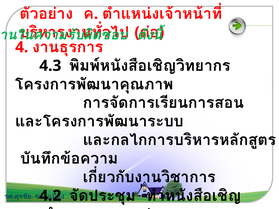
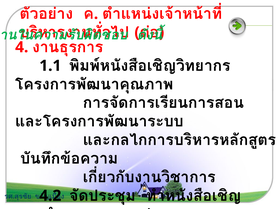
4.3: 4.3 -> 1.1 (50, 66)
